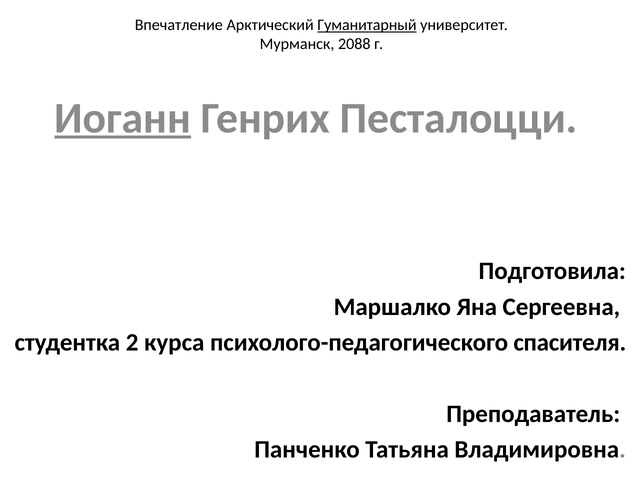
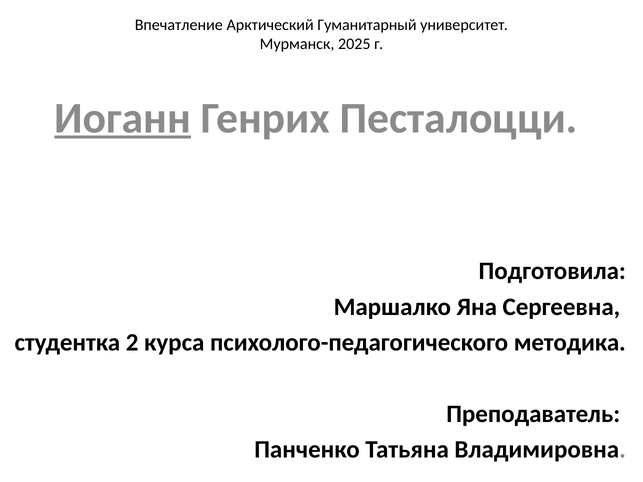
Гуманитарный underline: present -> none (367, 25)
2088: 2088 -> 2025 (354, 44)
спасителя: спасителя -> методика (570, 343)
